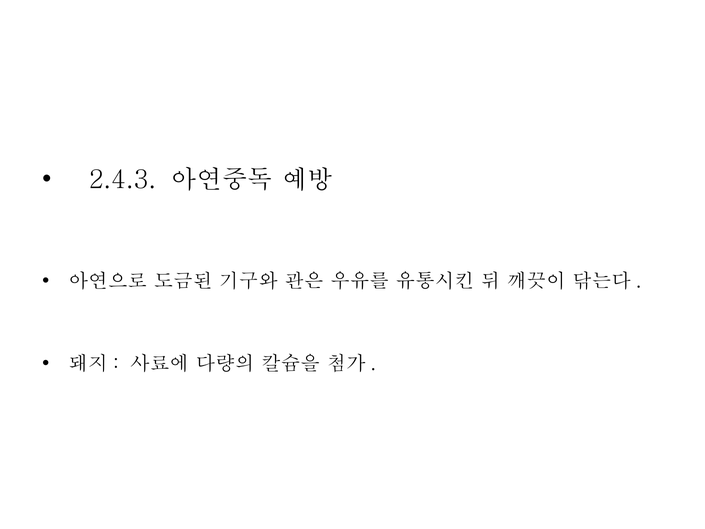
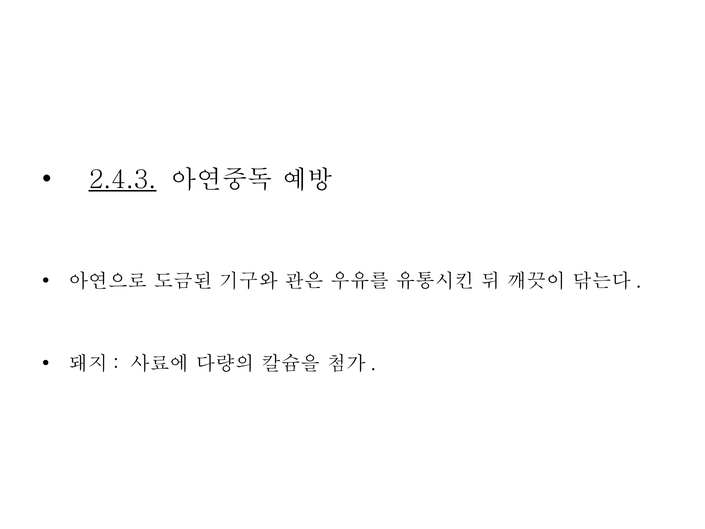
2.4.3 underline: none -> present (122, 180)
